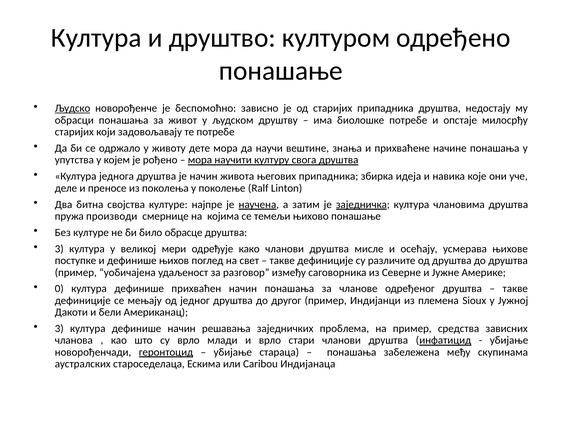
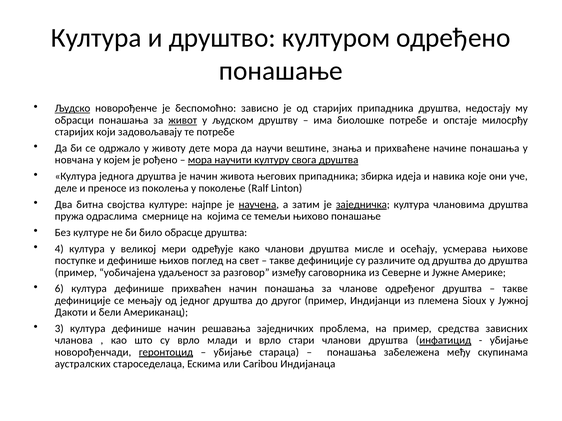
живот underline: none -> present (183, 120)
упутства: упутства -> новчана (74, 160)
производи: производи -> одраслима (112, 216)
3: 3 -> 4 (59, 249)
0: 0 -> 6 (59, 289)
